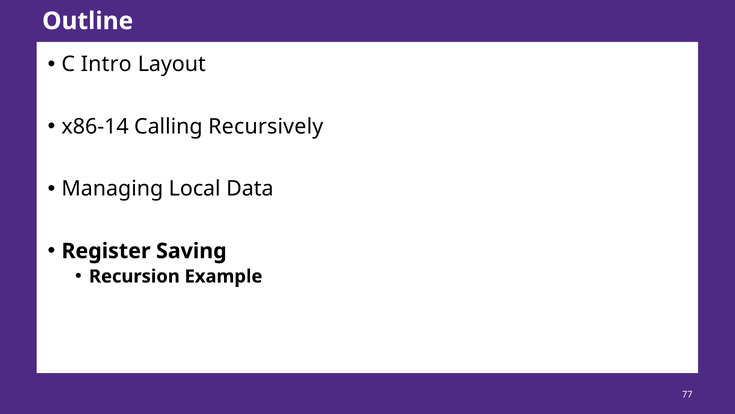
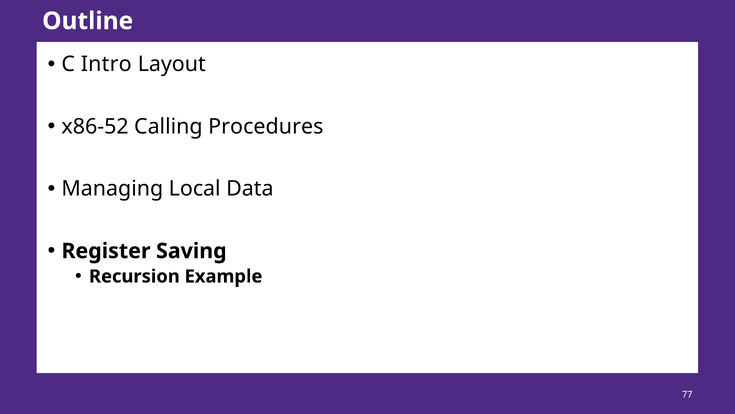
x86-14: x86-14 -> x86-52 (95, 126)
Recursively: Recursively -> Procedures (266, 126)
